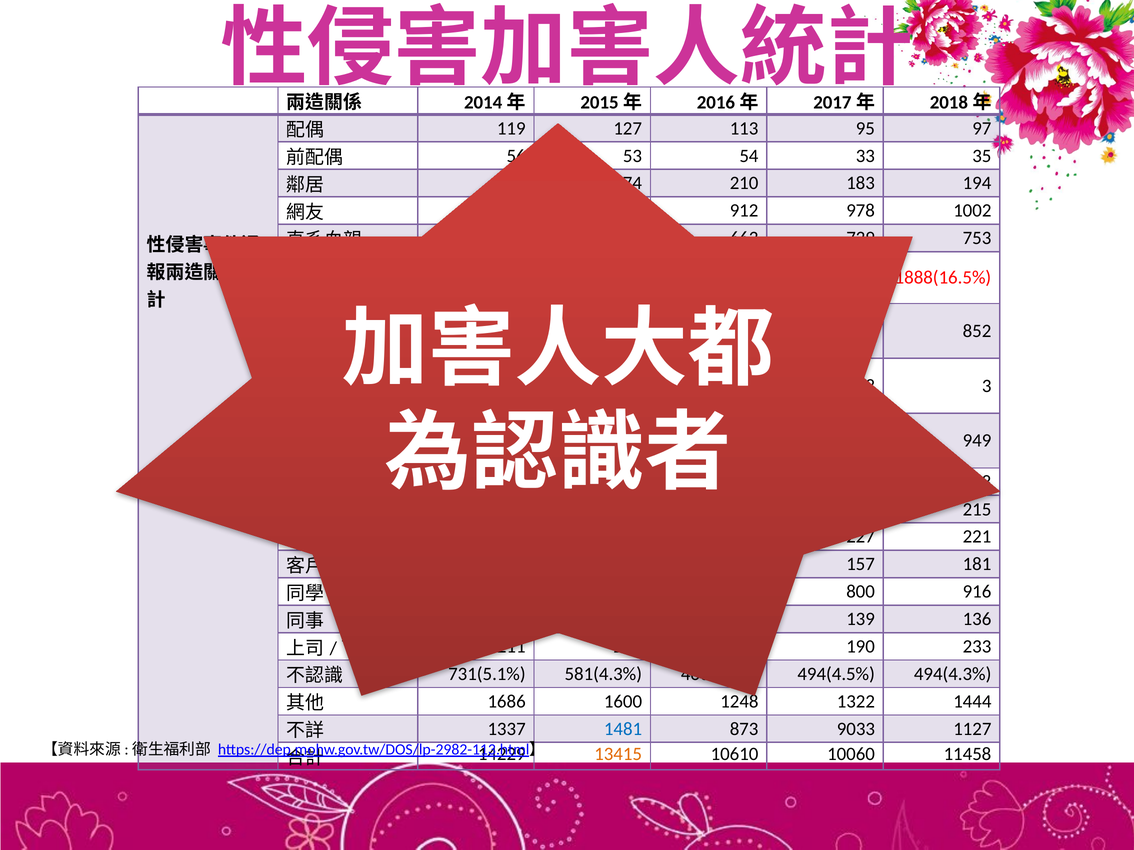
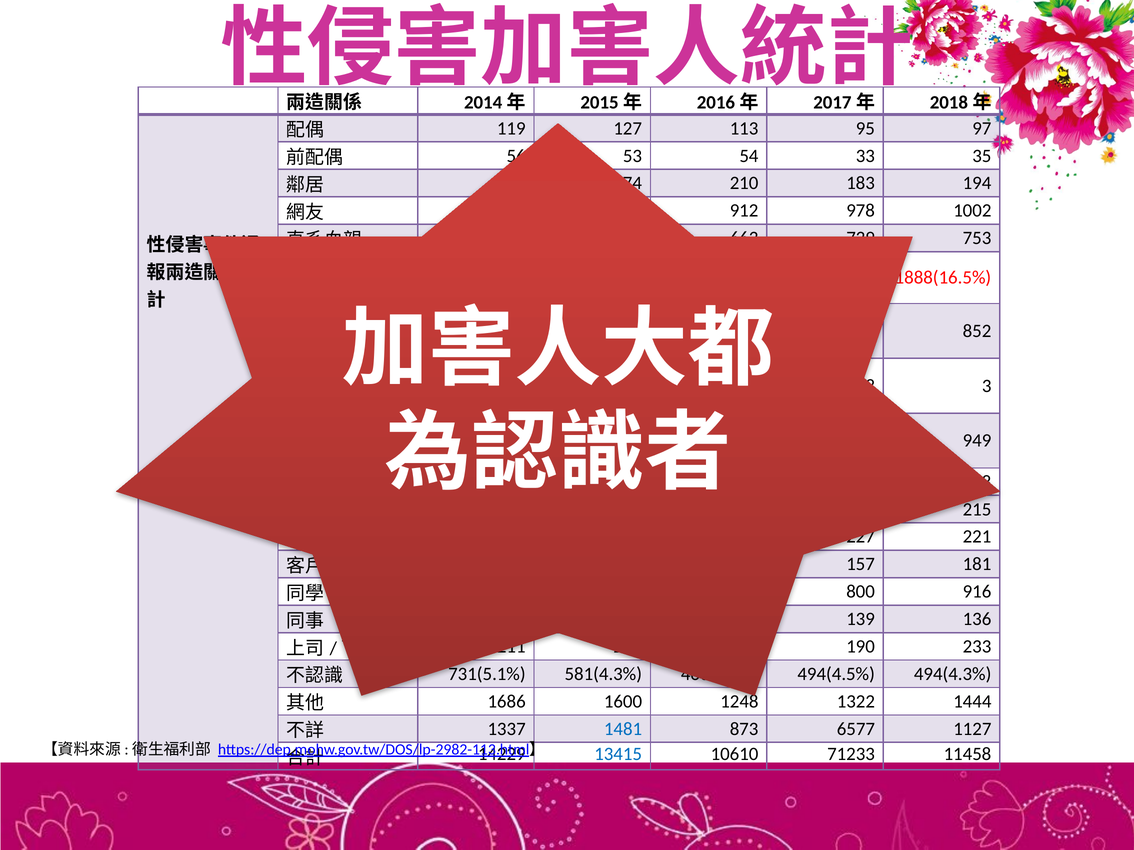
9033: 9033 -> 6577 (856, 729)
13415 colour: orange -> blue (618, 755)
10060: 10060 -> 71233 (851, 755)
